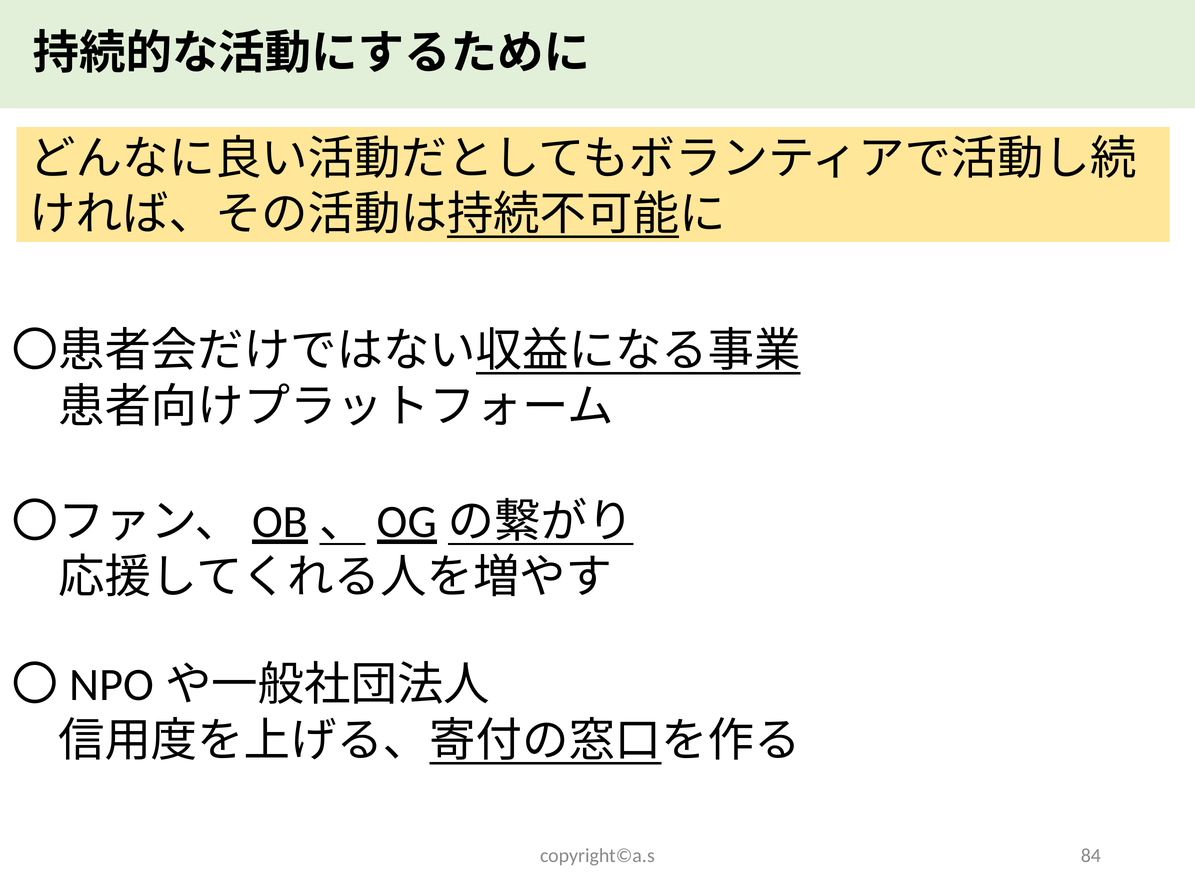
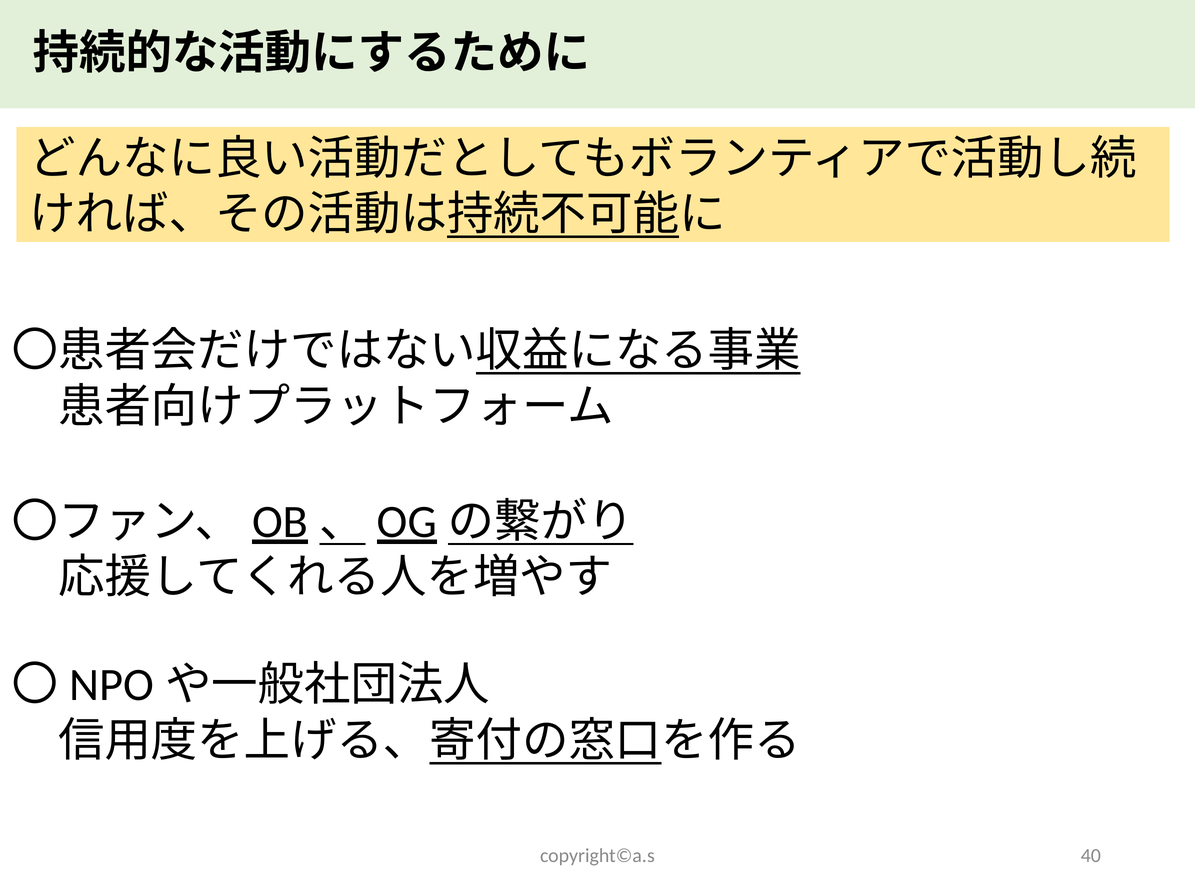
84: 84 -> 40 (1091, 856)
